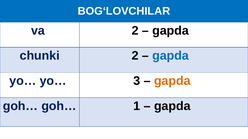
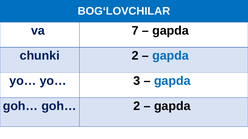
va 2: 2 -> 7 (135, 31)
gapda colour: orange -> blue (172, 81)
goh… 1: 1 -> 2 (137, 106)
